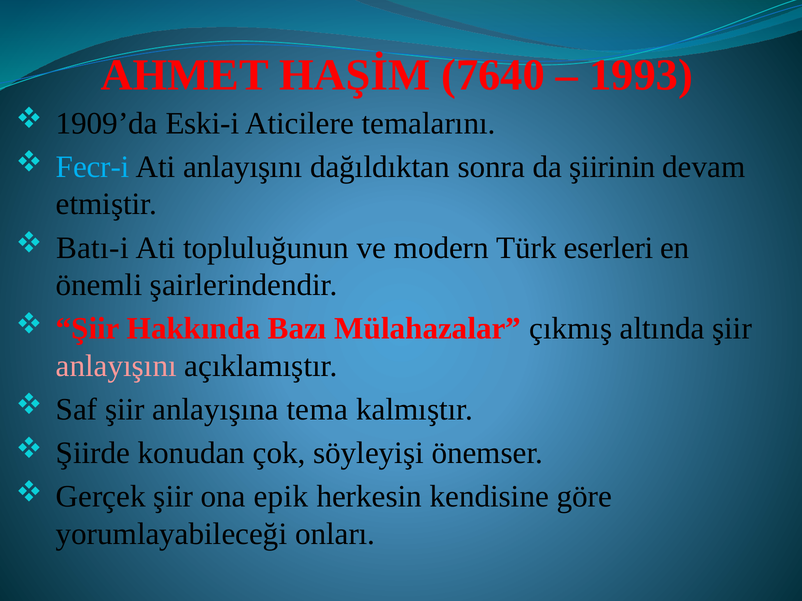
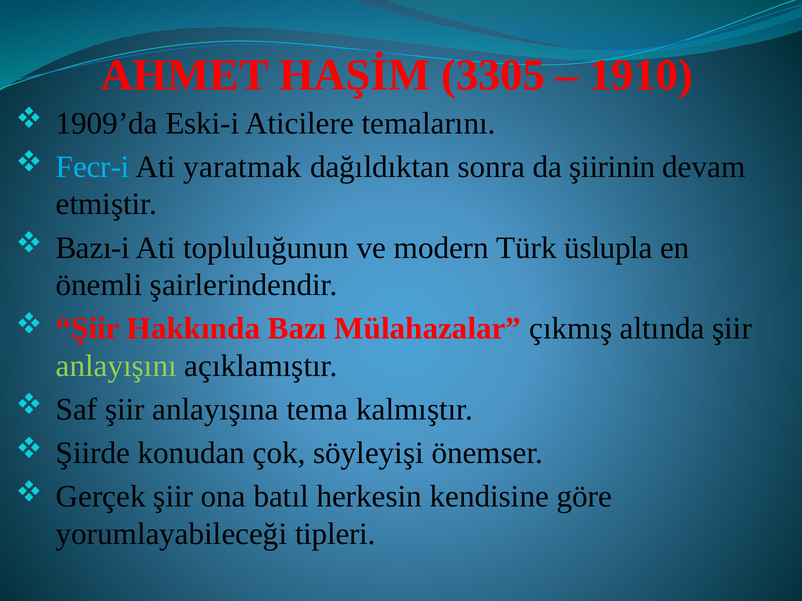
7640: 7640 -> 3305 (493, 75)
1993: 1993 -> 1910 (641, 75)
Ati anlayışını: anlayışını -> yaratmak (242, 167)
Batı-i: Batı-i -> Bazı-i (93, 248)
eserleri: eserleri -> üslupla (609, 248)
anlayışını colour: pink -> light green (116, 366)
epik: epik -> batıl (281, 497)
onları: onları -> tipleri (335, 534)
